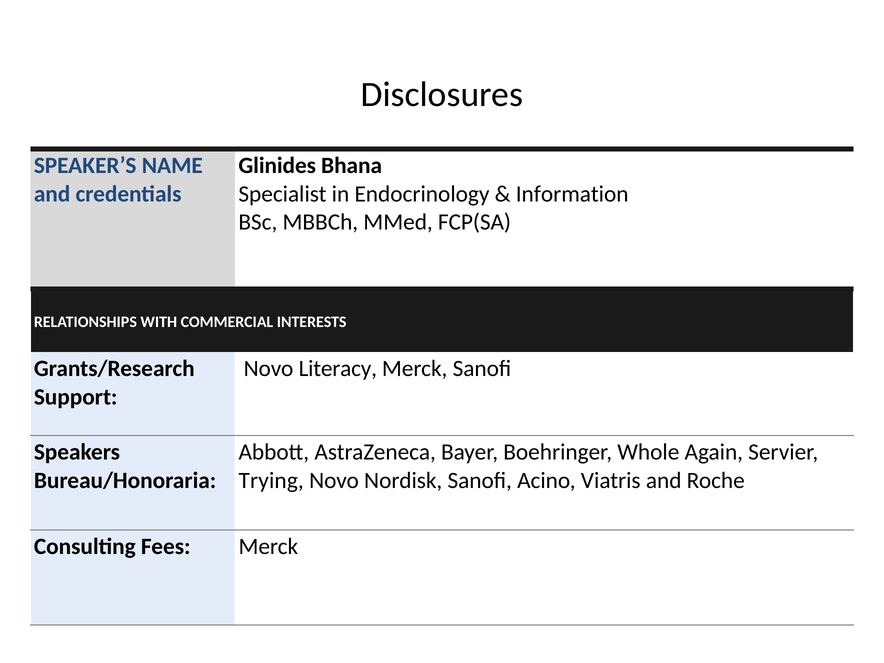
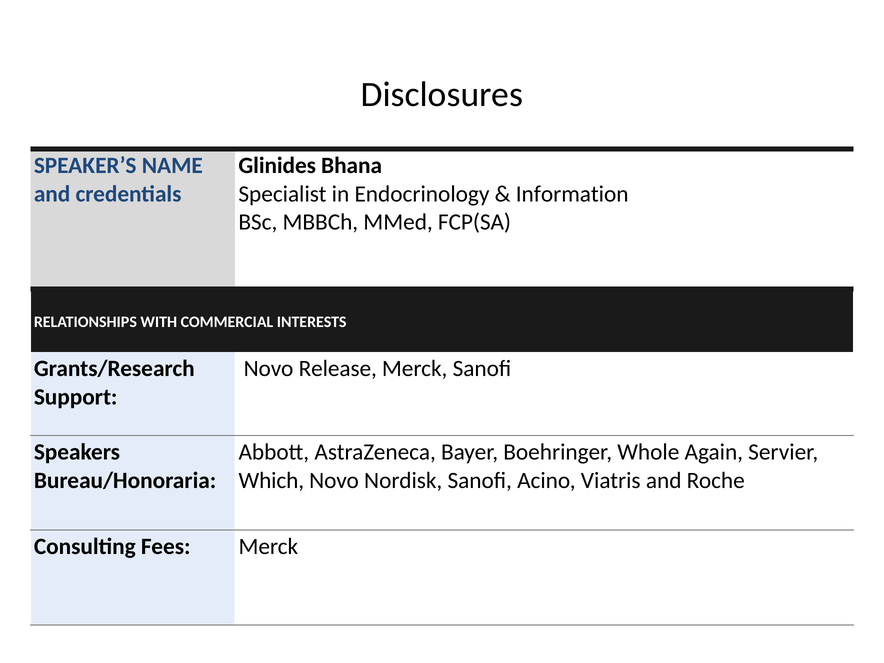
Literacy: Literacy -> Release (338, 369)
Trying: Trying -> Which (271, 480)
